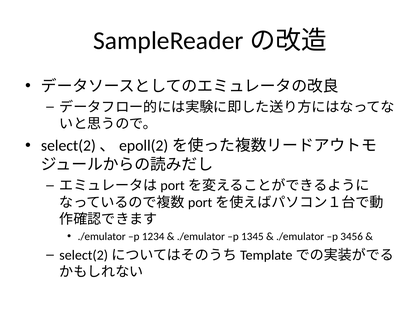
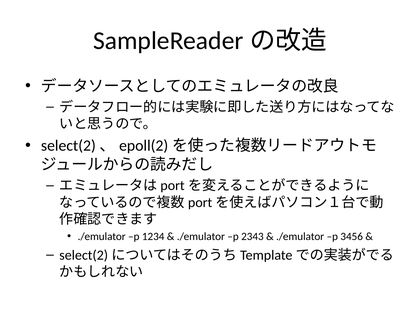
1345: 1345 -> 2343 (252, 237)
